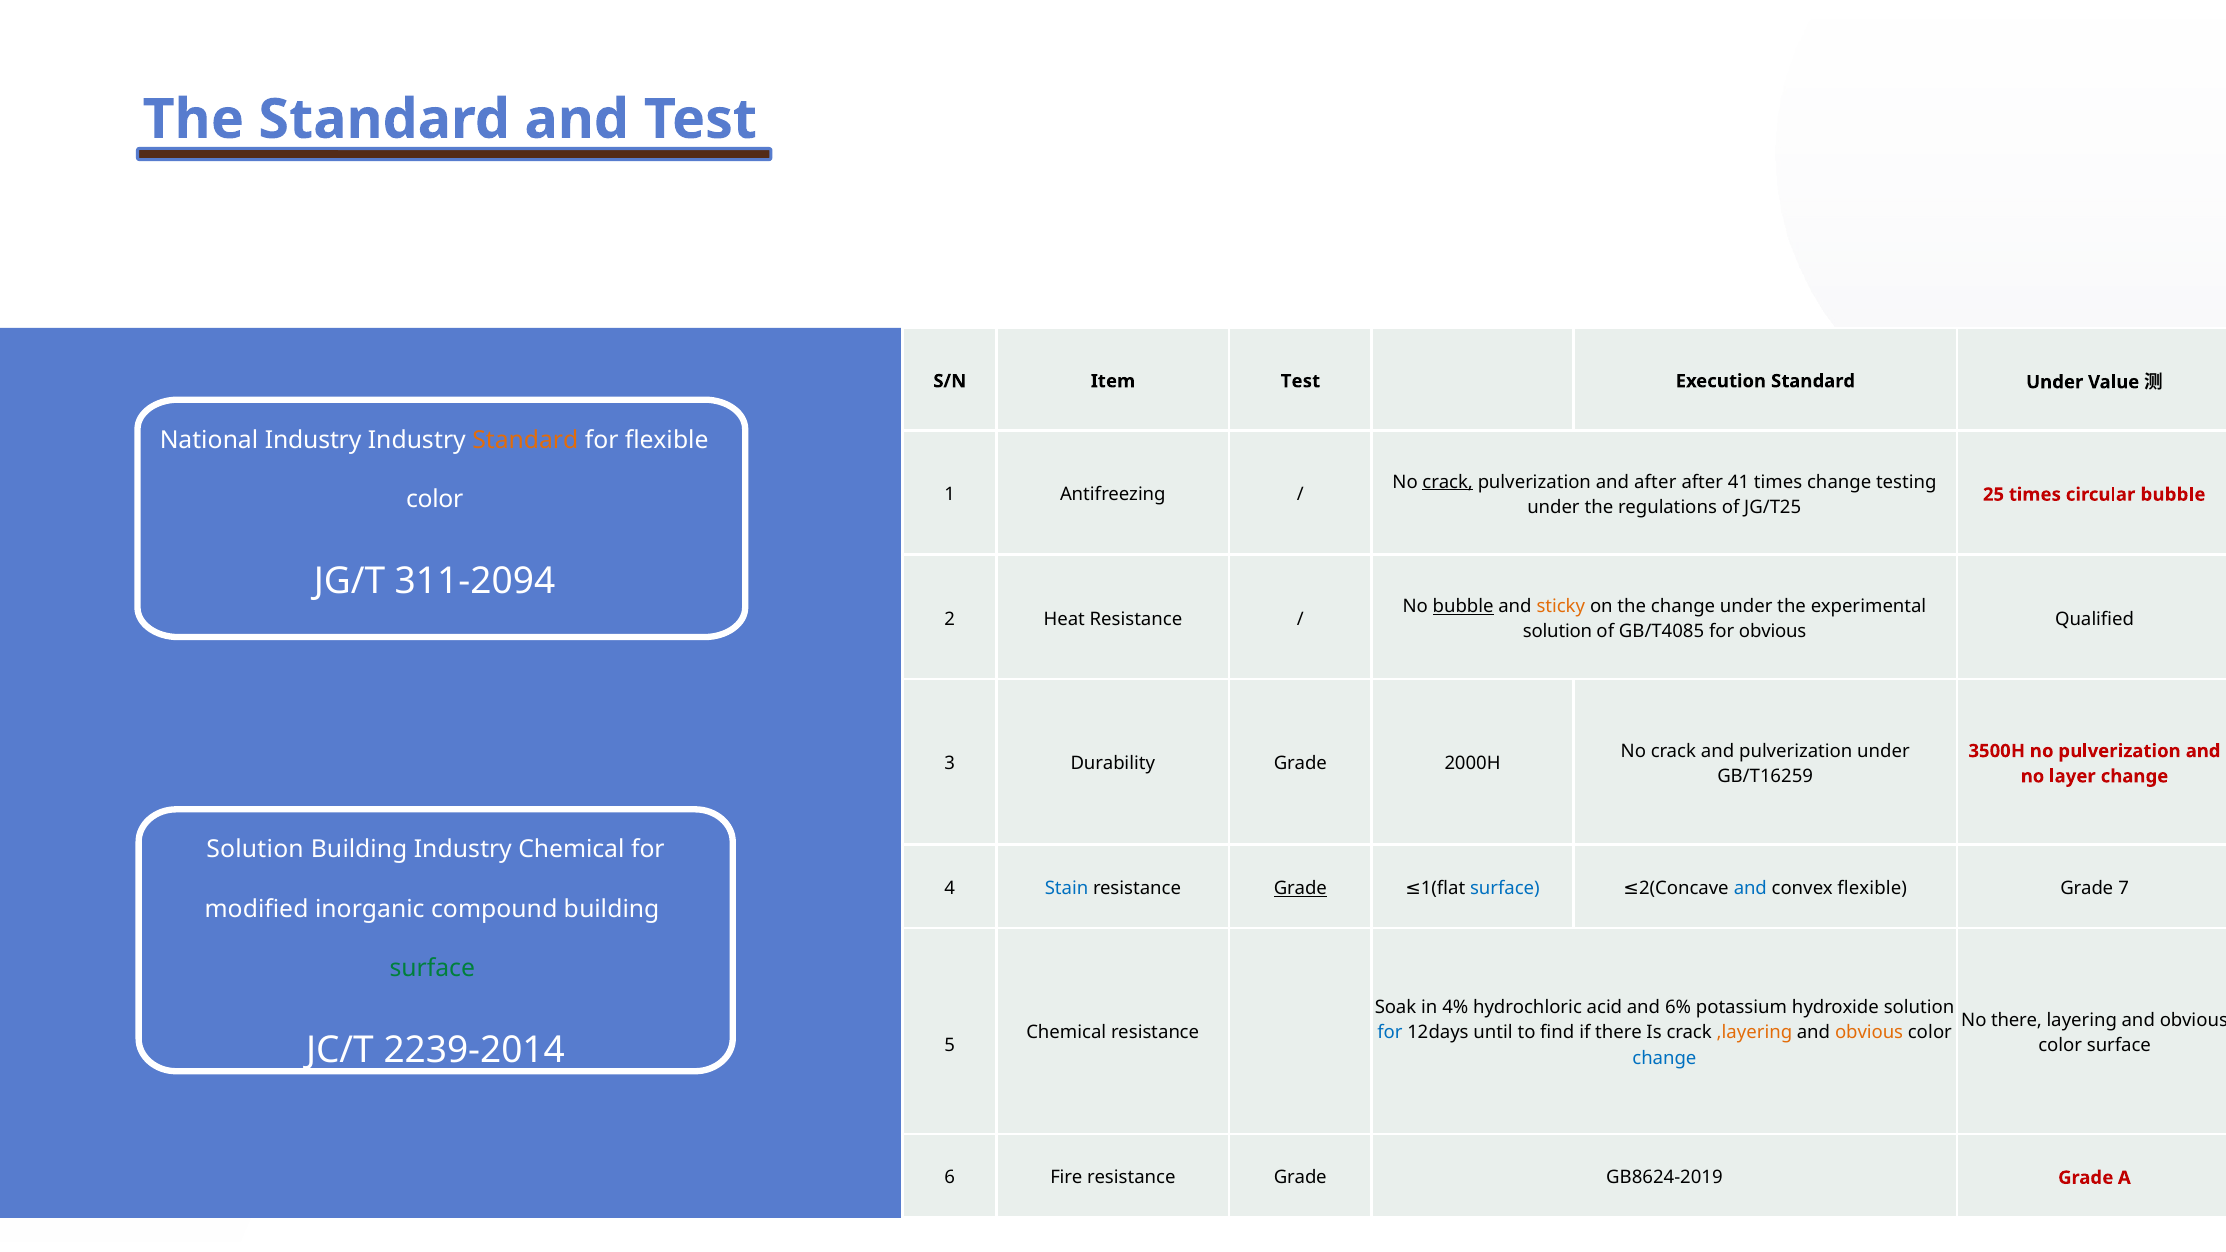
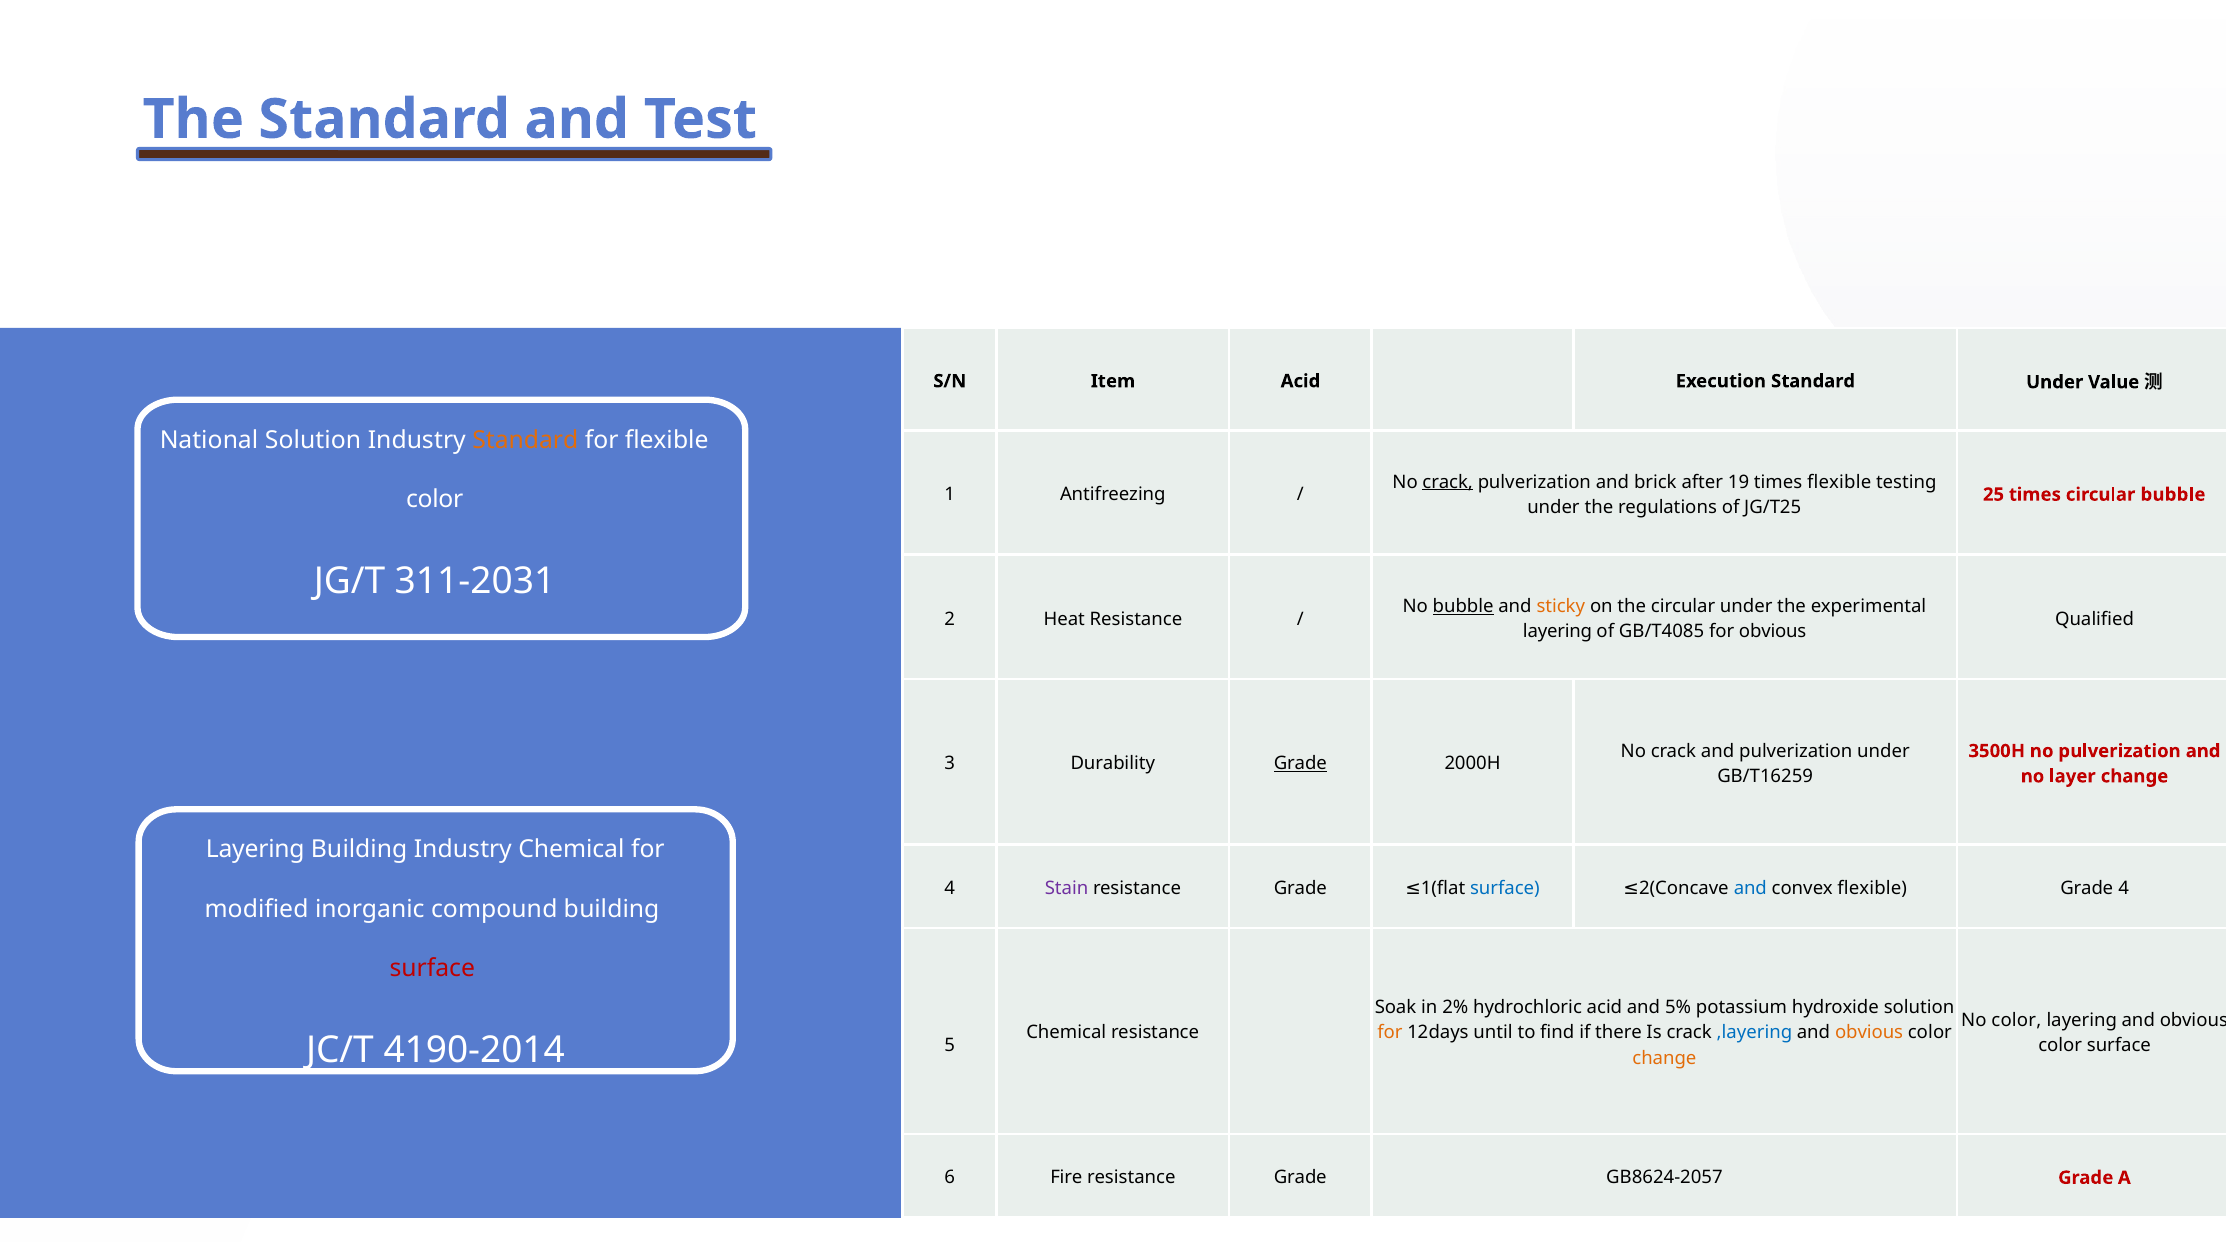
Item Test: Test -> Acid (1300, 381)
National Industry: Industry -> Solution (313, 440)
and after: after -> brick (1655, 482)
41: 41 -> 19 (1739, 482)
times change: change -> flexible (1839, 482)
311-2094: 311-2094 -> 311-2031 (475, 582)
the change: change -> circular (1683, 606)
solution: solution -> layering (1558, 632)
Grade underline: none -> present (1300, 764)
Solution: Solution -> Layering (255, 850)
Stain colour: blue -> purple (1067, 888)
Grade underline: present -> none (1300, 888)
Grade 7: 7 -> 4 (2124, 888)
surface colour: green -> red (432, 968)
4%: 4% -> 2% (1455, 1008)
6%: 6% -> 5% (1678, 1008)
No there: there -> color (2016, 1020)
for colour: blue -> orange (1390, 1033)
,layering colour: orange -> blue (1754, 1033)
2239-2014: 2239-2014 -> 4190-2014 (474, 1051)
change colour: blue -> orange (1664, 1058)
GB8624-2019: GB8624-2019 -> GB8624-2057 (1664, 1178)
